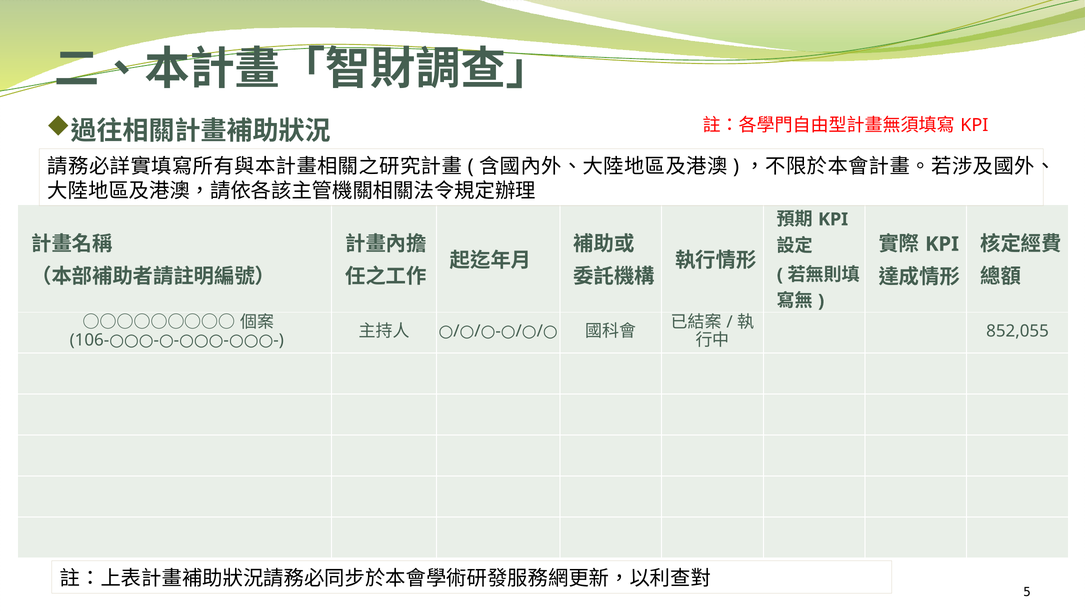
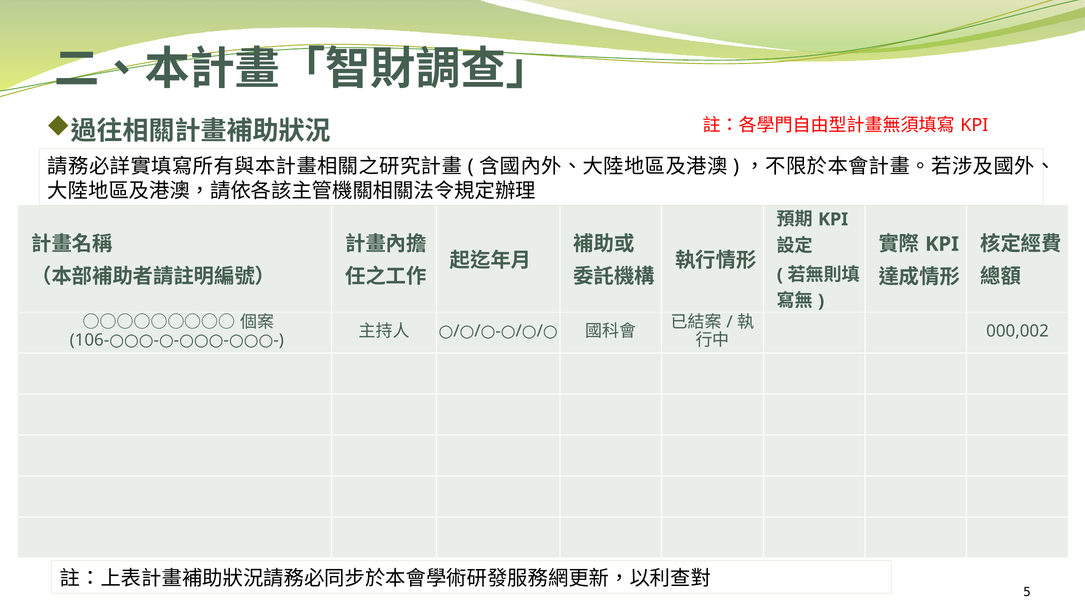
852,055: 852,055 -> 000,002 (1018, 331)
